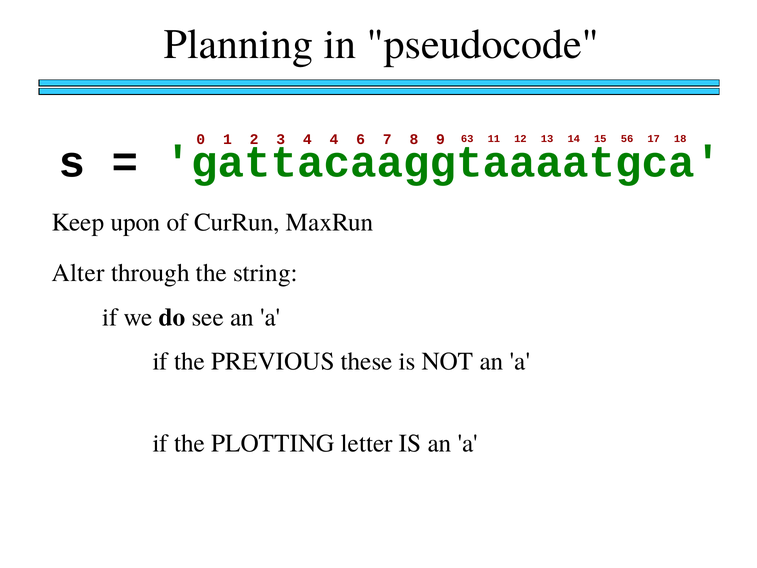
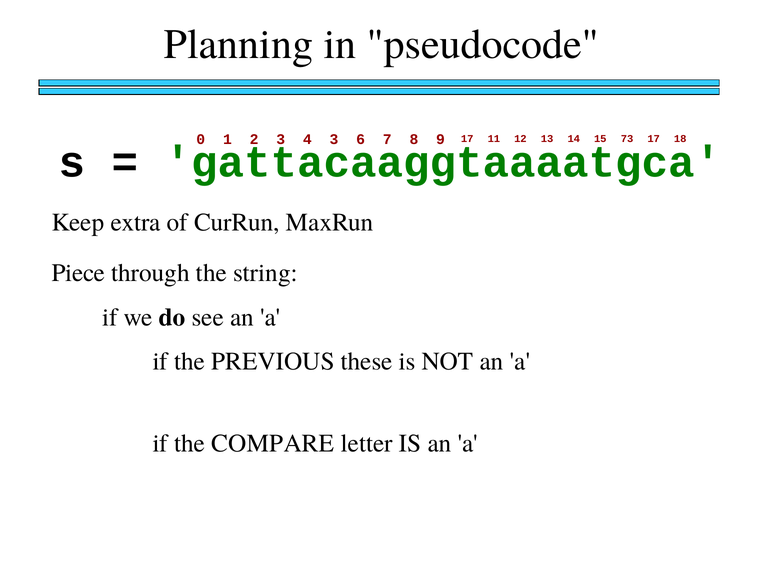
4 4: 4 -> 3 (334, 139)
9 63: 63 -> 17 (467, 139)
56: 56 -> 73 (627, 139)
upon: upon -> extra (136, 222)
Alter: Alter -> Piece (78, 273)
PLOTTING: PLOTTING -> COMPARE (273, 443)
